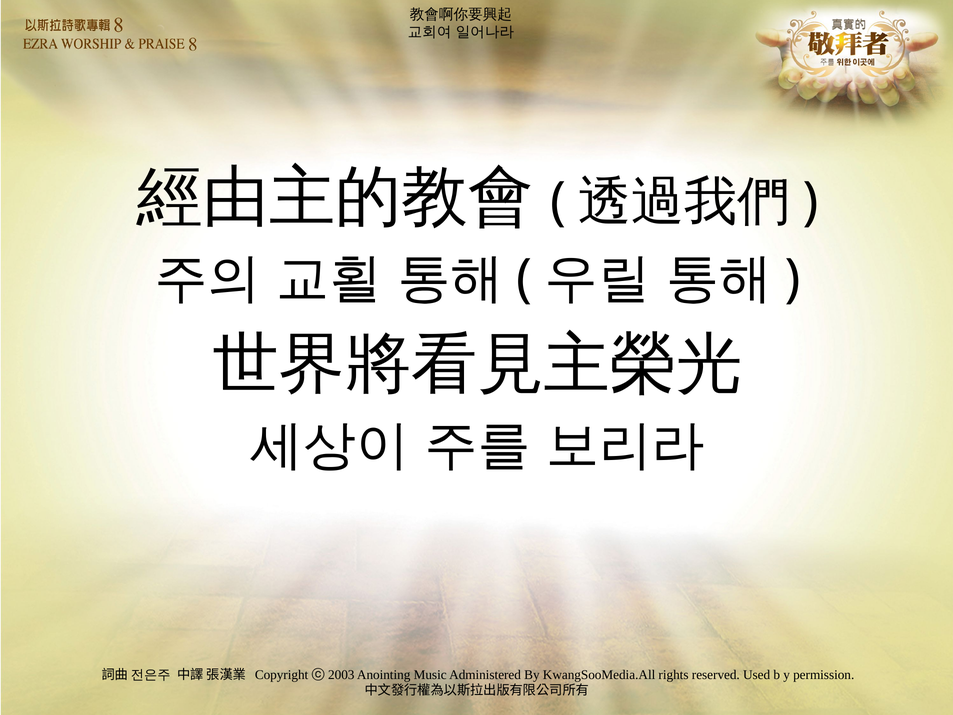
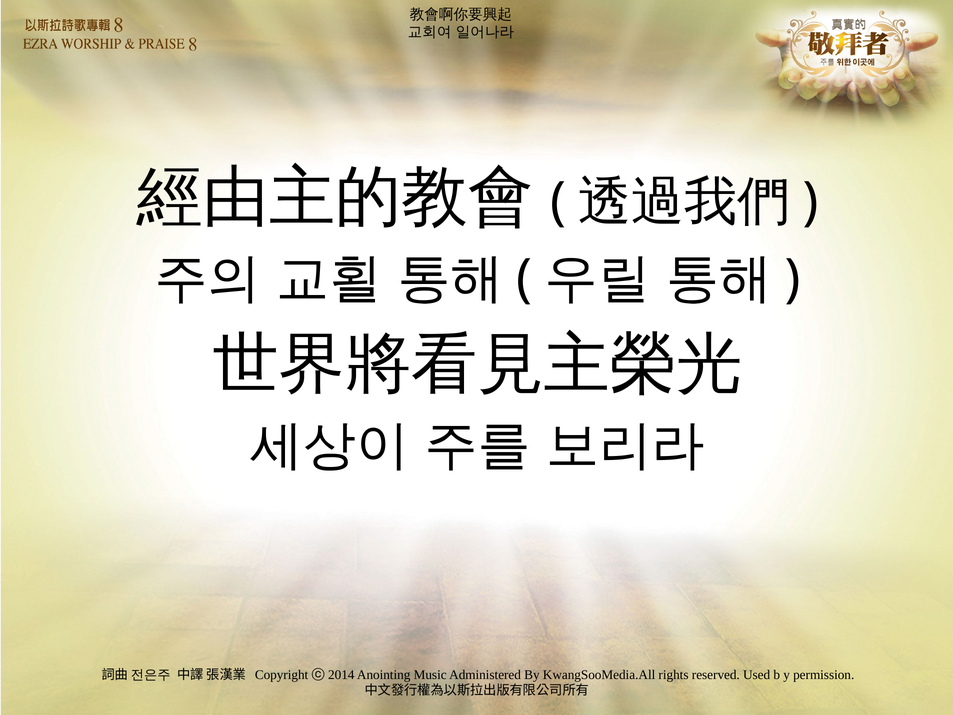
2003: 2003 -> 2014 (341, 674)
